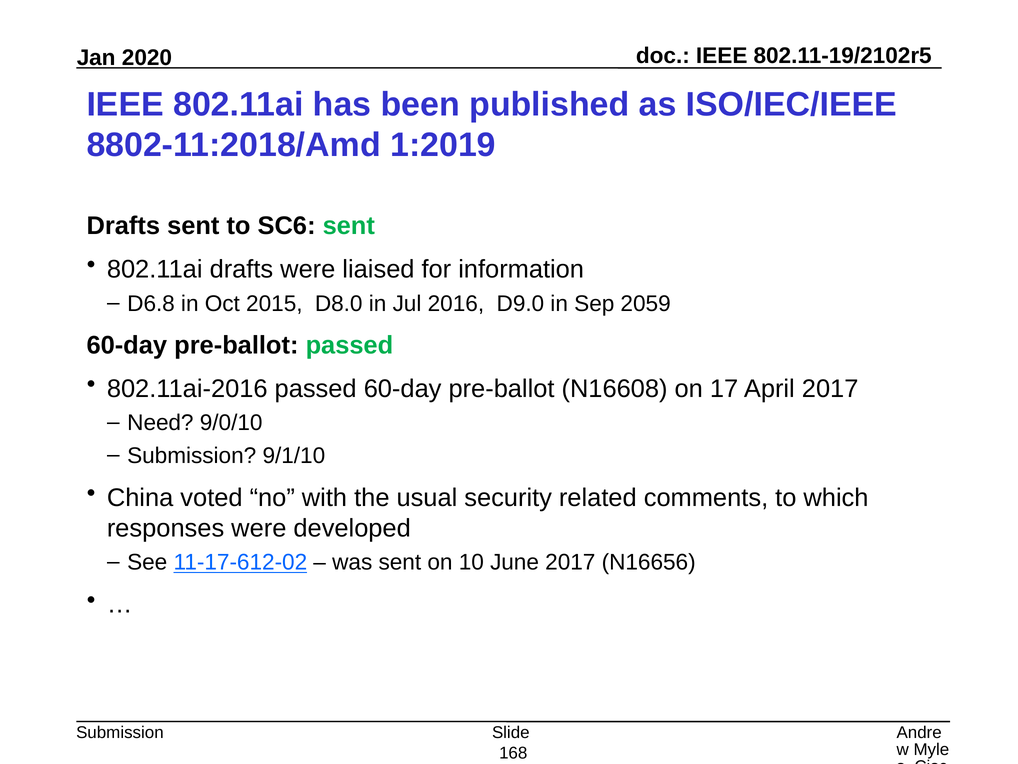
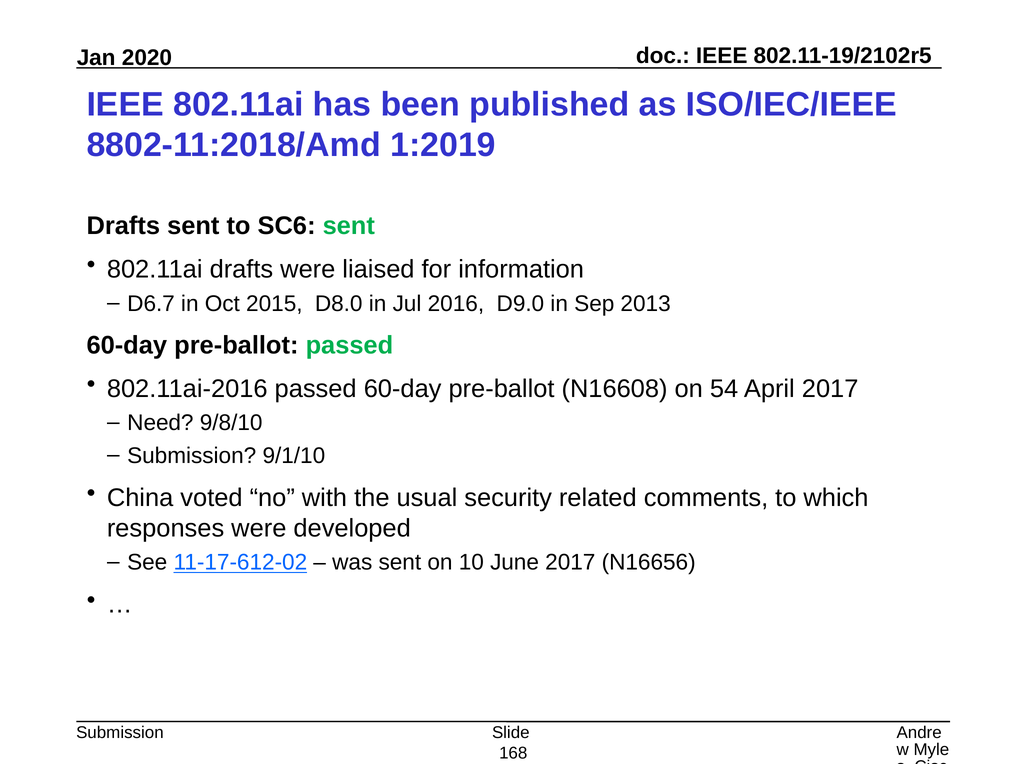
D6.8: D6.8 -> D6.7 (151, 303)
2059: 2059 -> 2013 (646, 303)
17: 17 -> 54 (724, 388)
9/0/10: 9/0/10 -> 9/8/10 (231, 423)
